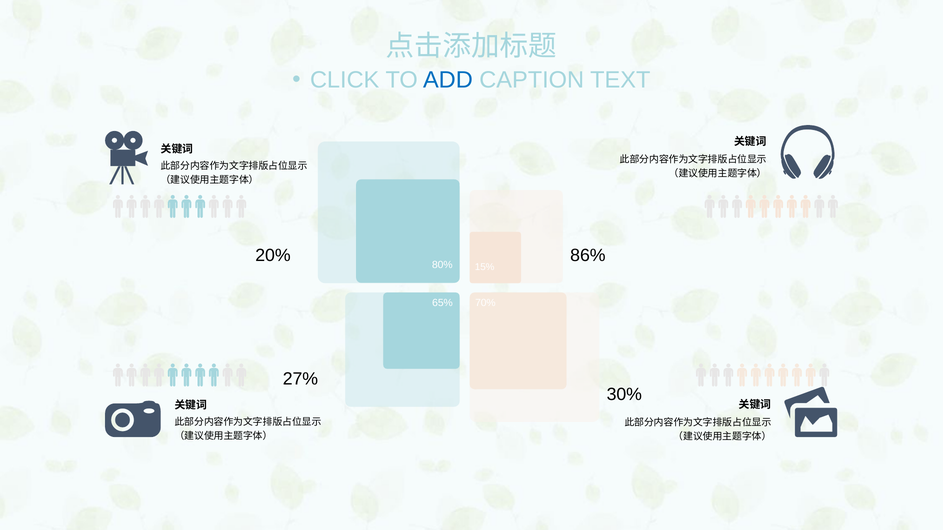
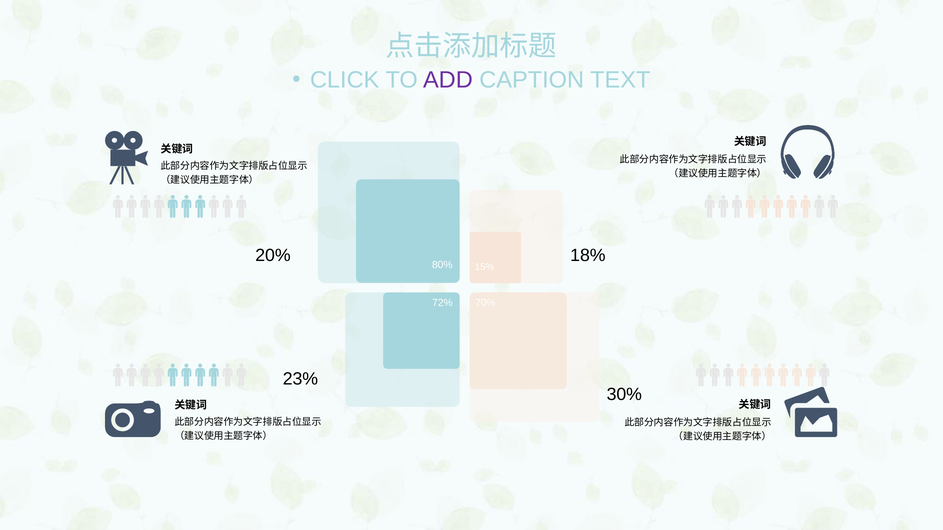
ADD colour: blue -> purple (448, 80)
86%: 86% -> 18% (588, 256)
65%: 65% -> 72% (442, 303)
27%: 27% -> 23% (300, 379)
